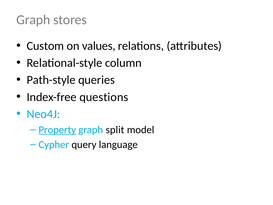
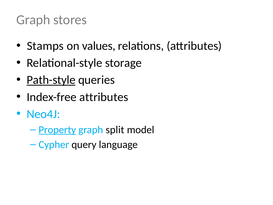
Custom: Custom -> Stamps (45, 46)
column: column -> storage (123, 63)
Path-style underline: none -> present (51, 80)
Index-free questions: questions -> attributes (104, 97)
